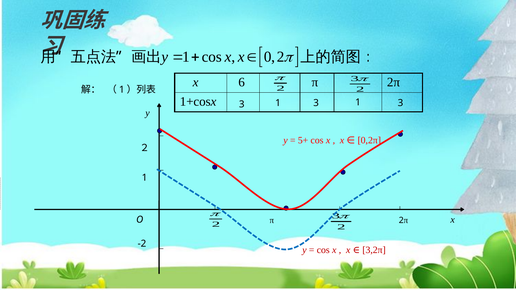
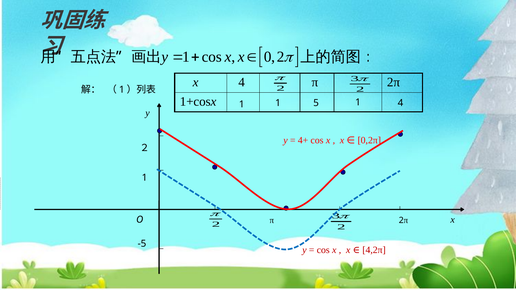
x 6: 6 -> 4 (242, 82)
1+cosx 3: 3 -> 1 (242, 104)
3: 3 -> 5 (316, 103)
3: 3 -> 4 (400, 103)
5+: 5+ -> 4+ (303, 140)
-2: -2 -> -5 (142, 244)
3,2π: 3,2π -> 4,2π (374, 250)
